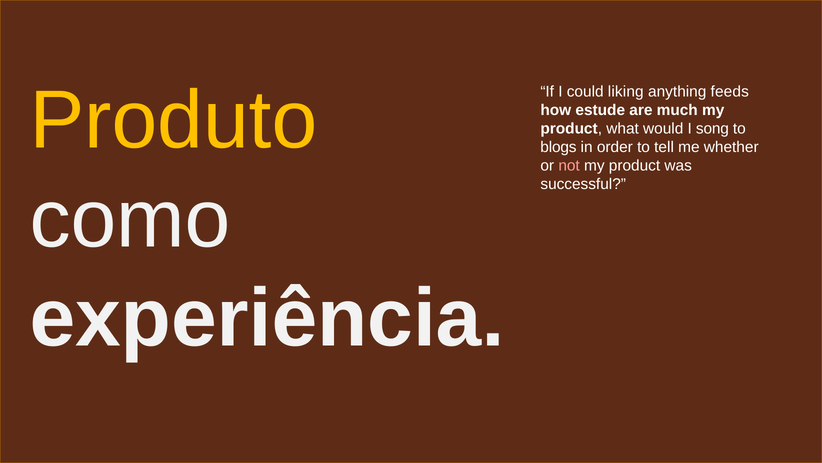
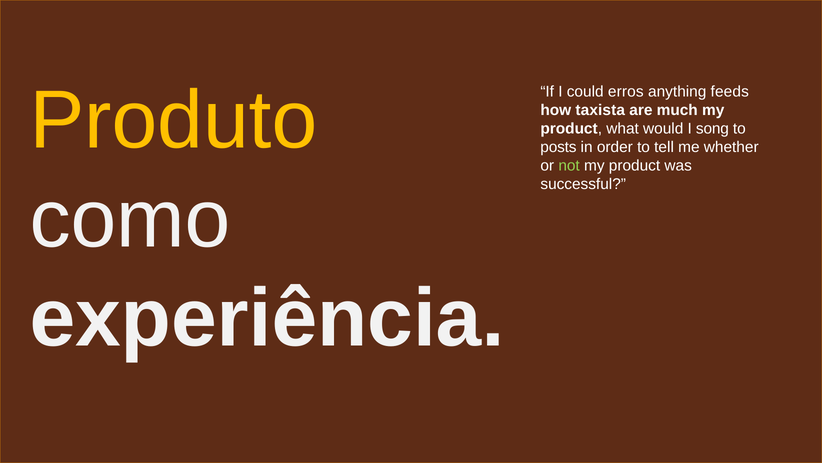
liking: liking -> erros (626, 92)
estude: estude -> taxista (600, 110)
blogs: blogs -> posts (558, 147)
not colour: pink -> light green (569, 166)
